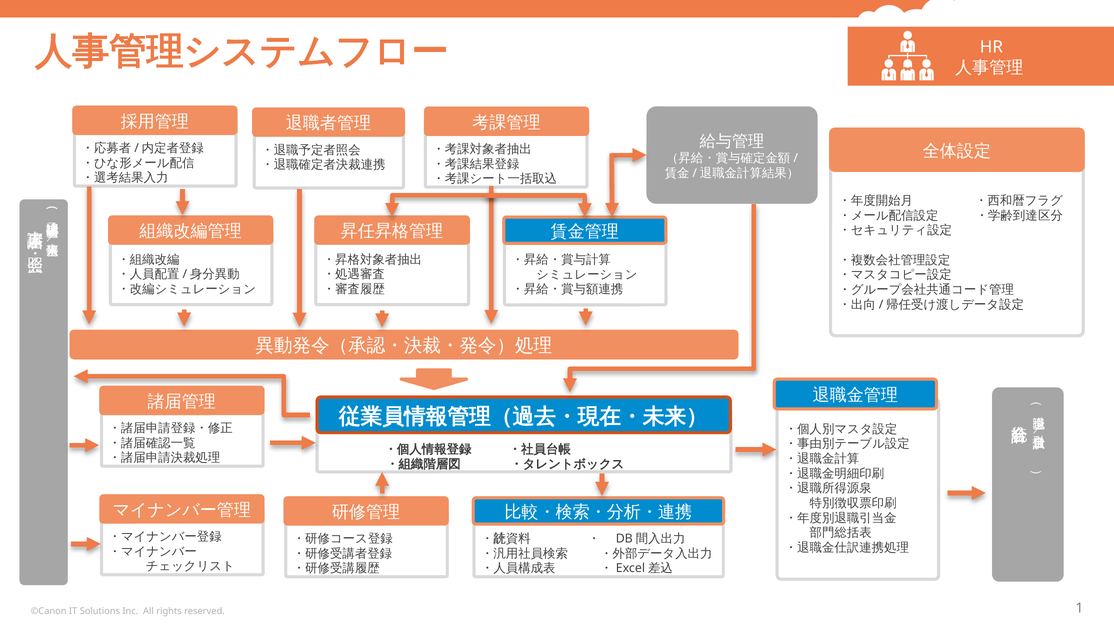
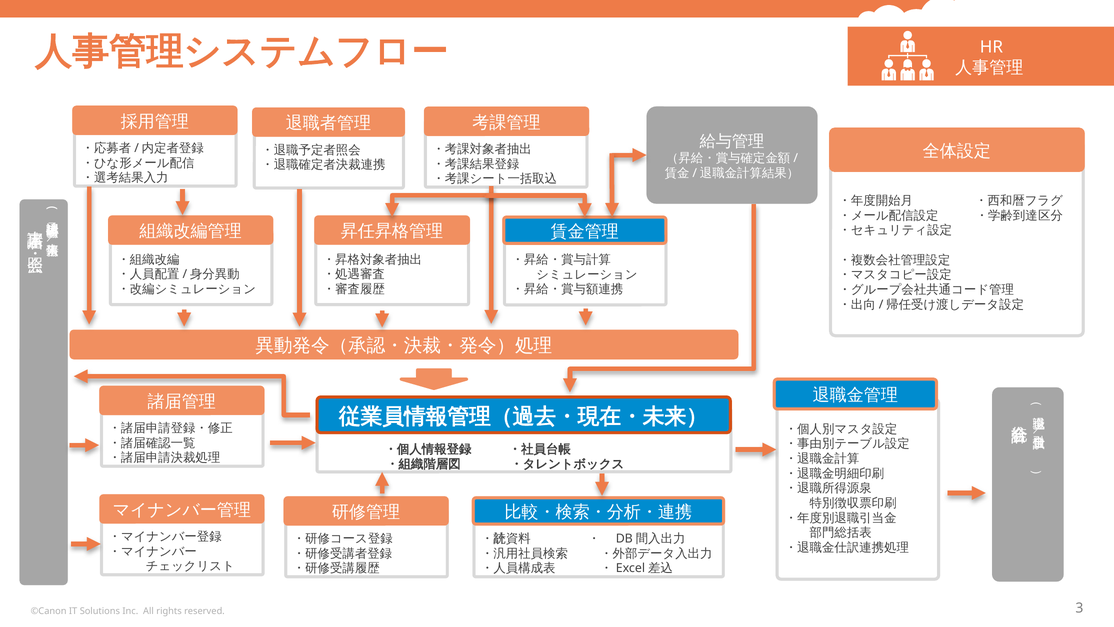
1: 1 -> 3 (1079, 608)
